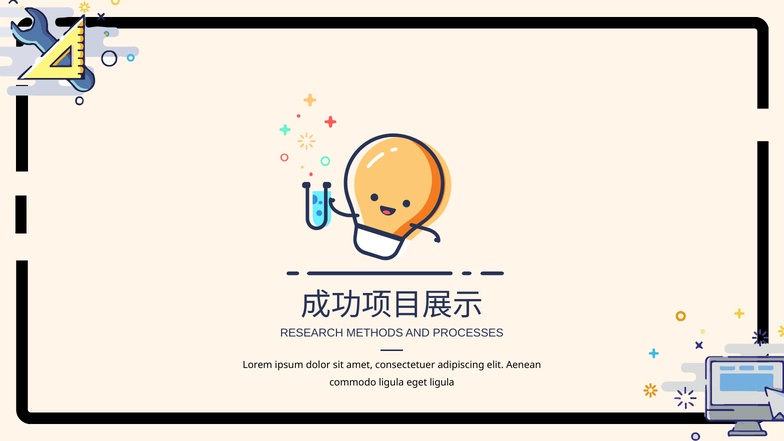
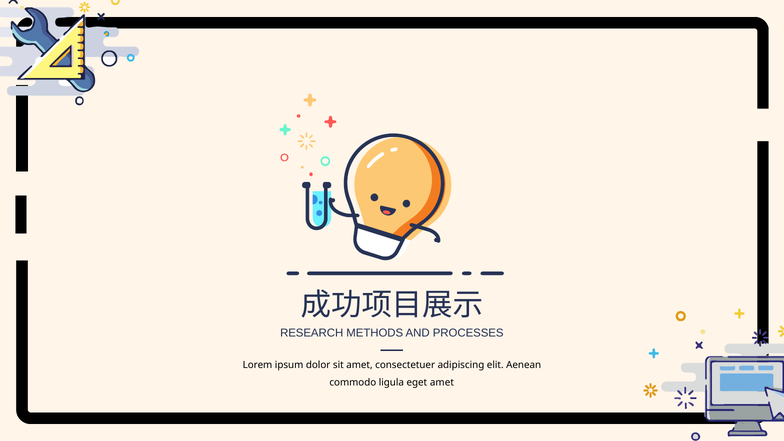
eget ligula: ligula -> amet (442, 382)
